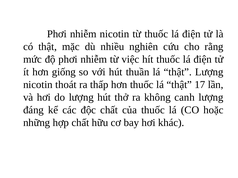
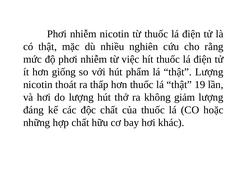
thuần: thuần -> phẩm (138, 72)
17: 17 -> 19 (200, 85)
canh: canh -> giảm (185, 98)
